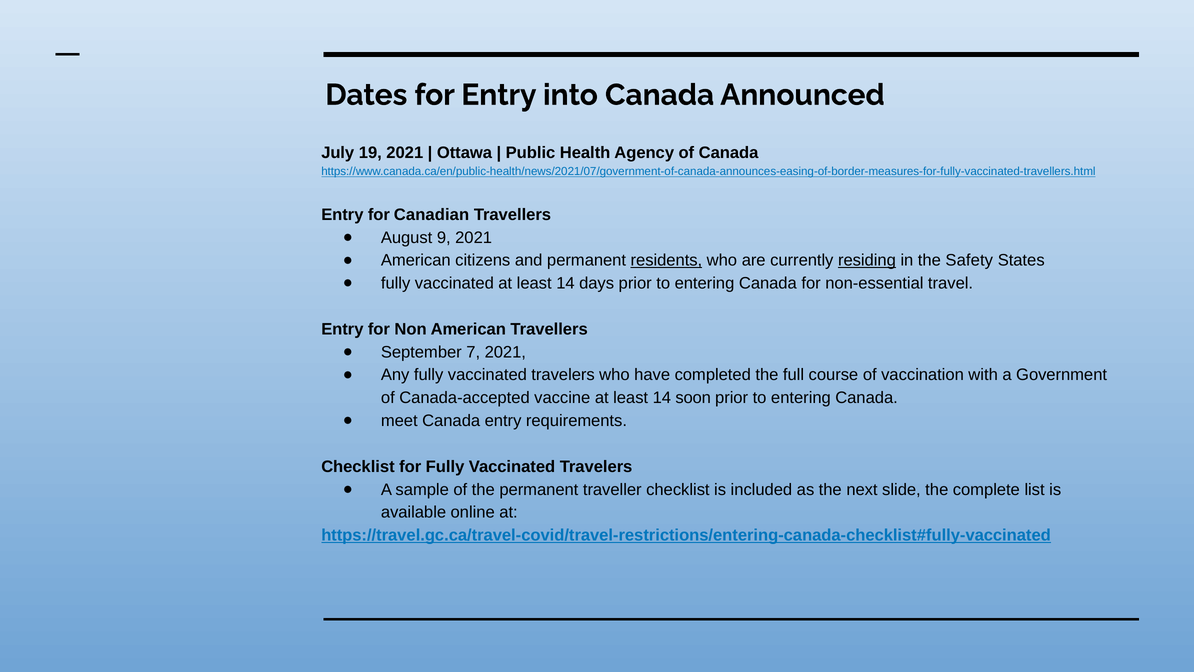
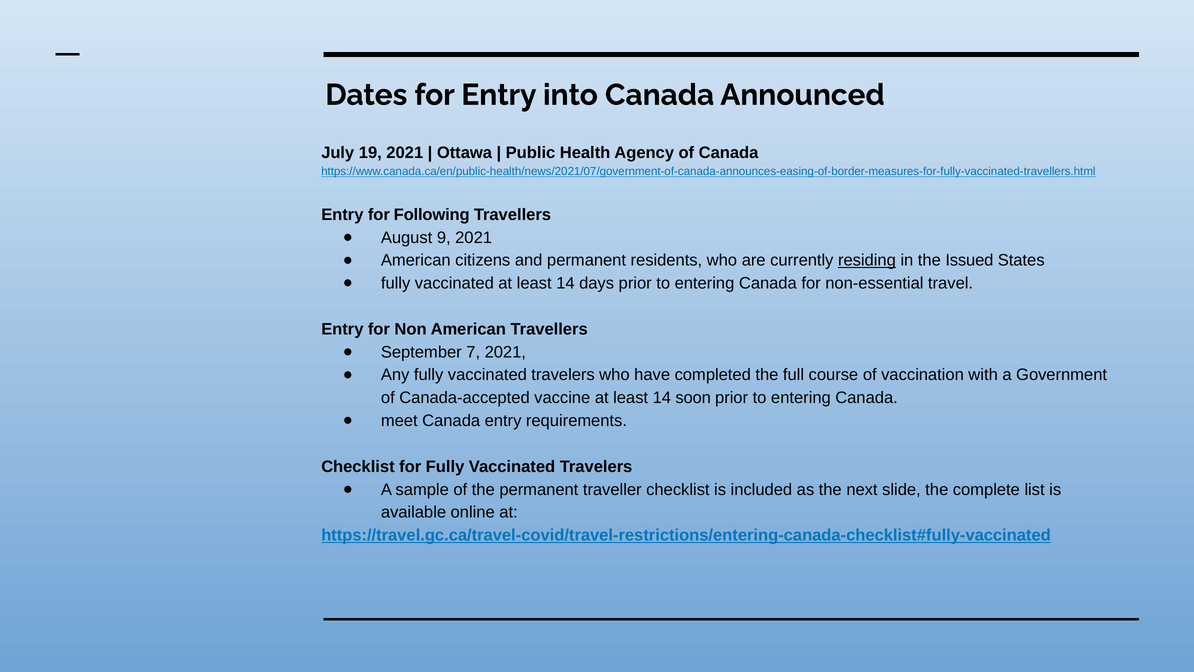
Canadian: Canadian -> Following (432, 215)
residents underline: present -> none (666, 260)
Safety: Safety -> Issued (969, 260)
